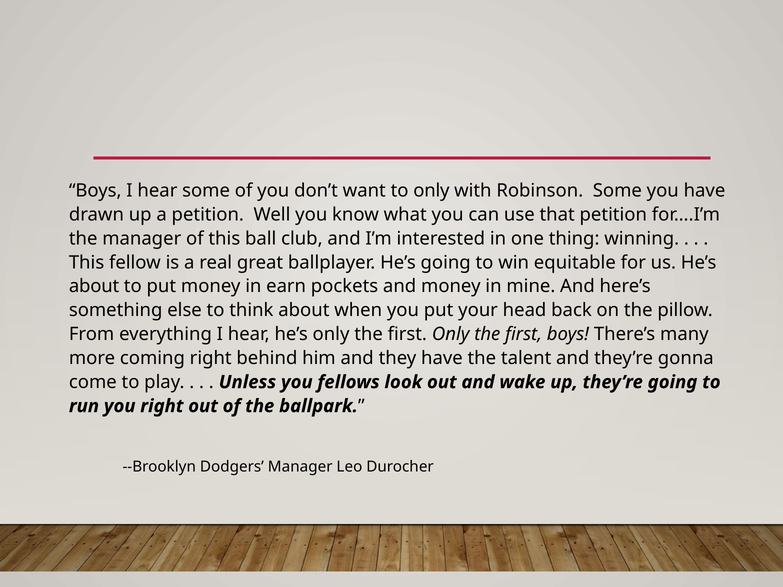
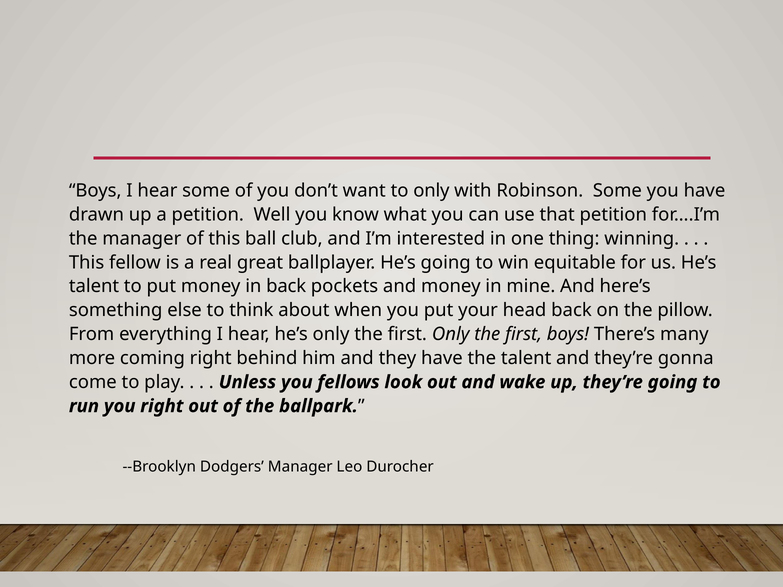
about: about -> talent (94, 286)
in earn: earn -> back (286, 286)
